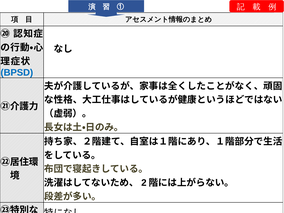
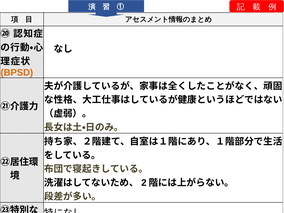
BPSD colour: blue -> orange (17, 73)
